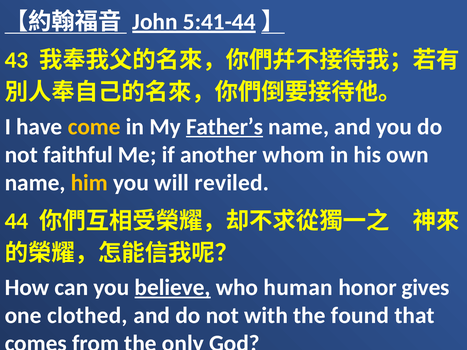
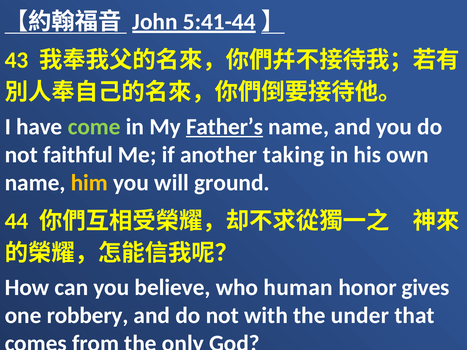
come colour: yellow -> light green (94, 127)
whom: whom -> taking (294, 155)
reviled: reviled -> ground (232, 183)
believe underline: present -> none (173, 288)
clothed: clothed -> robbery (88, 316)
found: found -> under (360, 316)
